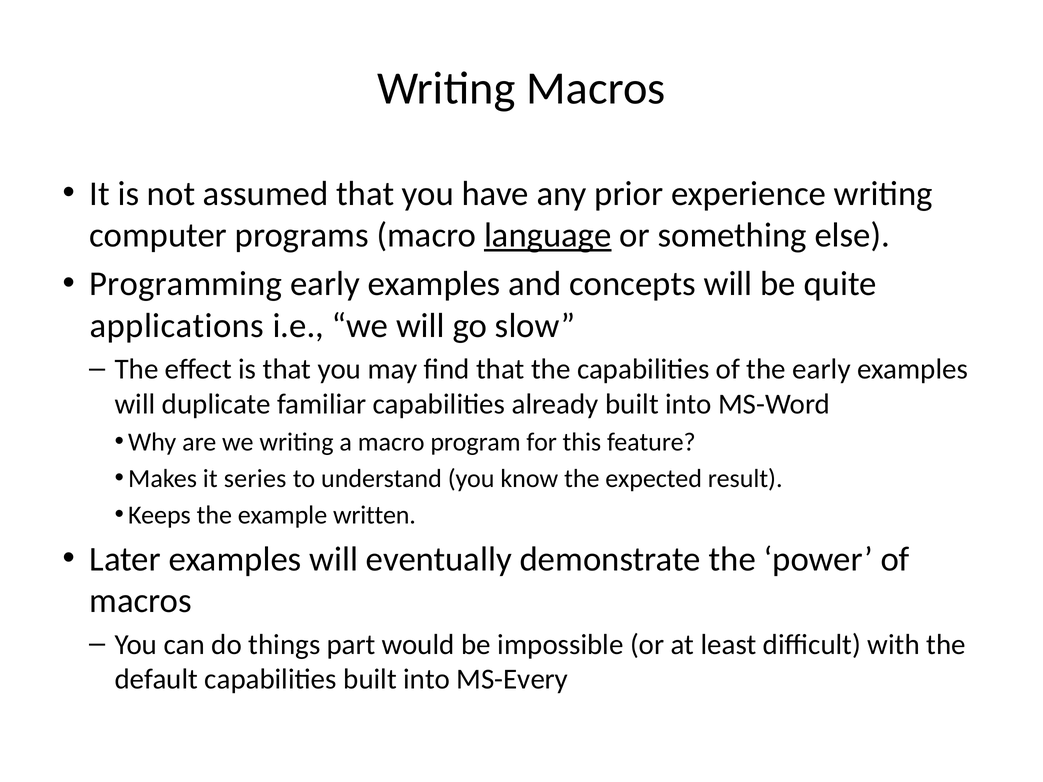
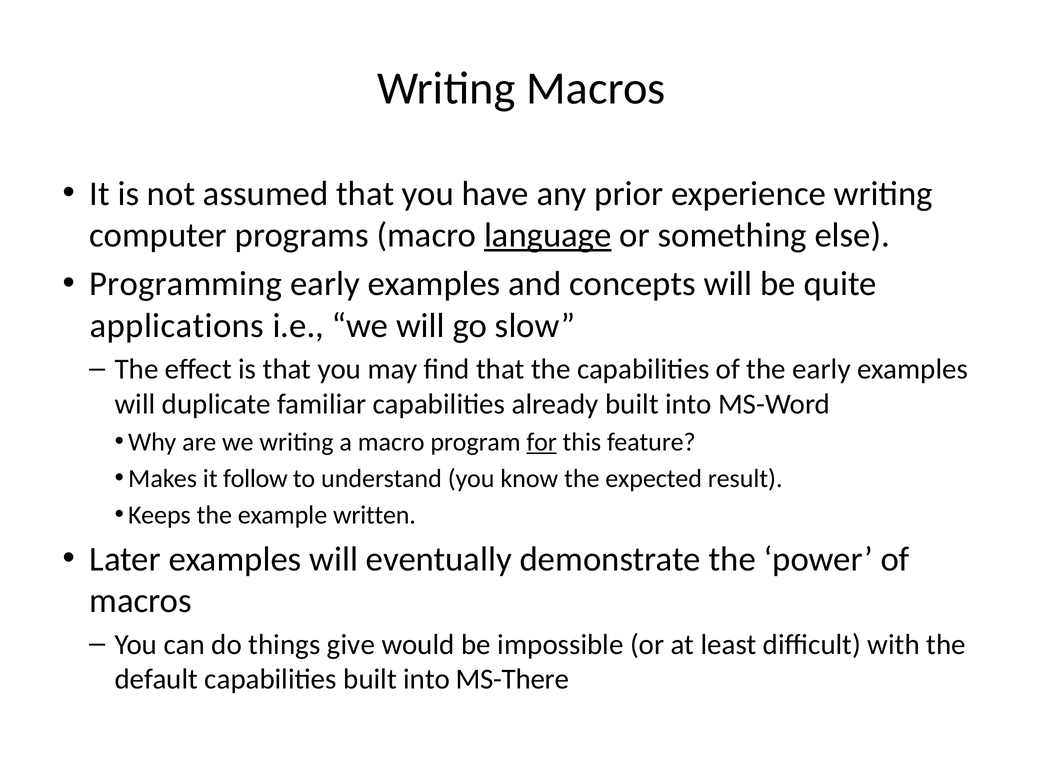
for underline: none -> present (542, 442)
series: series -> follow (255, 479)
part: part -> give (351, 645)
MS-Every: MS-Every -> MS-There (512, 679)
